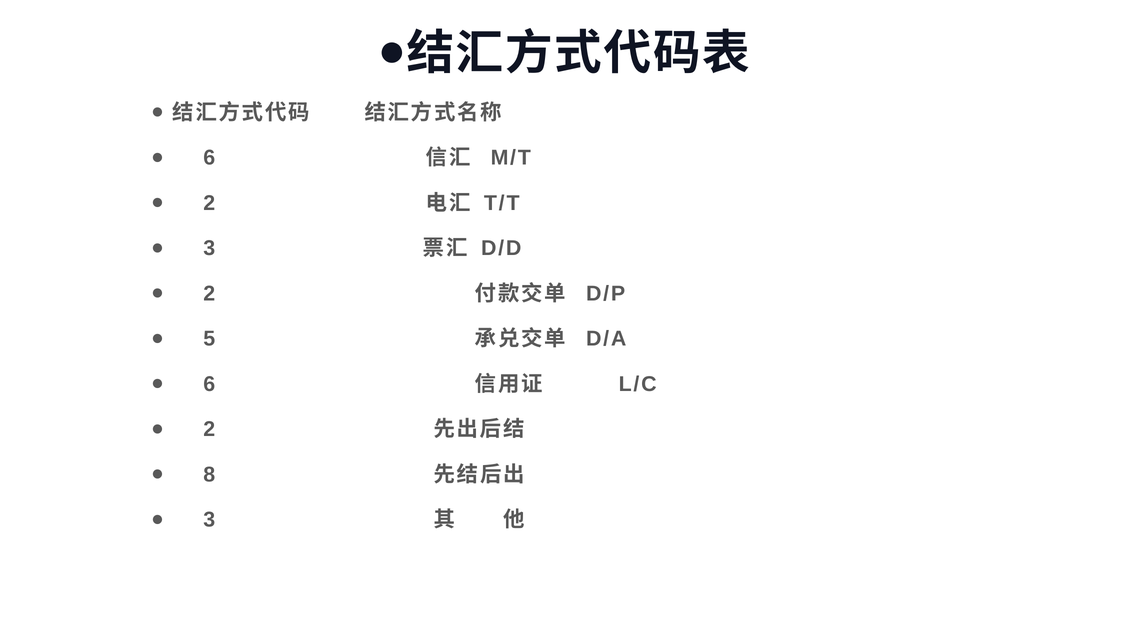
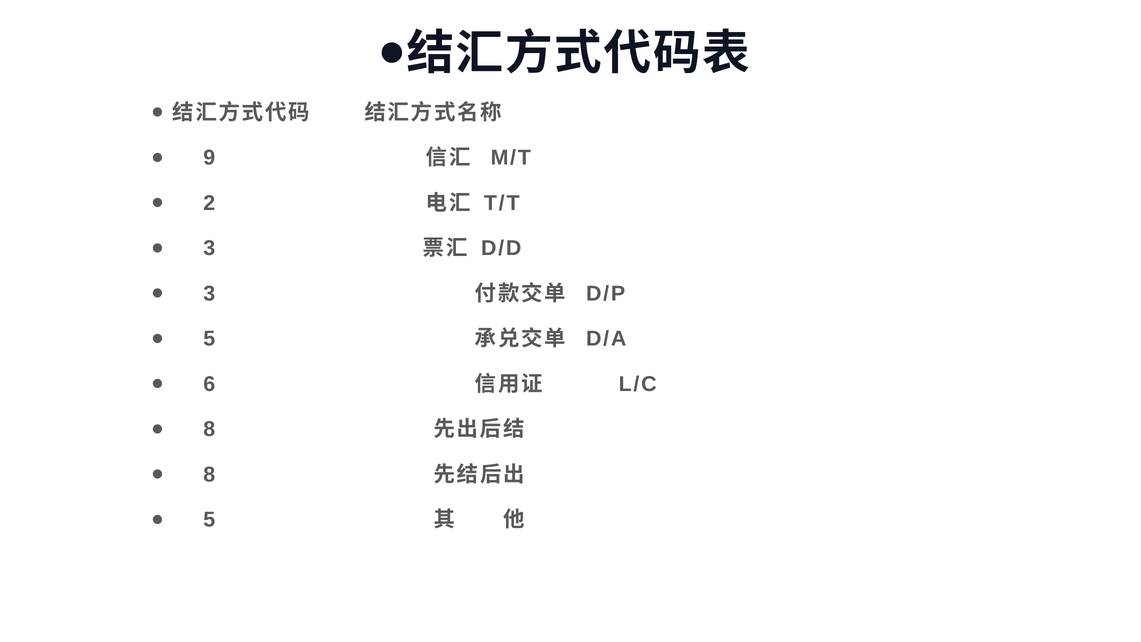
6: 6 -> 9 (209, 158)
2: 2 -> 3 (209, 293)
2: 2 -> 8 (209, 429)
3: 3 -> 5 (209, 520)
